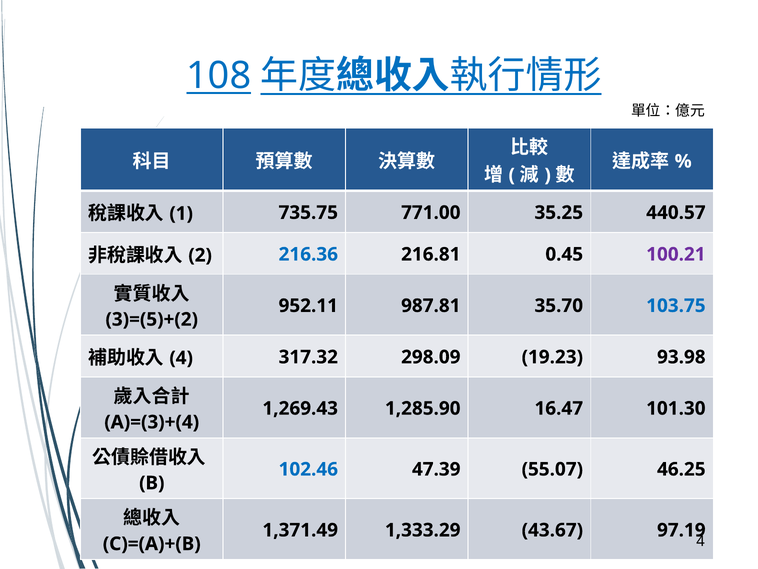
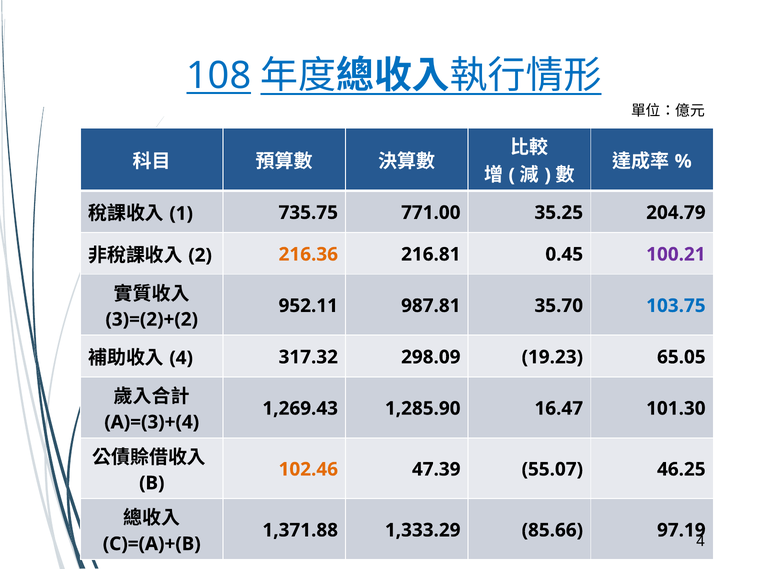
440.57: 440.57 -> 204.79 (676, 212)
216.36 colour: blue -> orange (308, 254)
3)=(5)+(2: 3)=(5)+(2 -> 3)=(2)+(2 (152, 319)
93.98: 93.98 -> 65.05 (681, 357)
102.46 colour: blue -> orange (308, 469)
1,371.49: 1,371.49 -> 1,371.88 (300, 530)
43.67: 43.67 -> 85.66 (552, 530)
